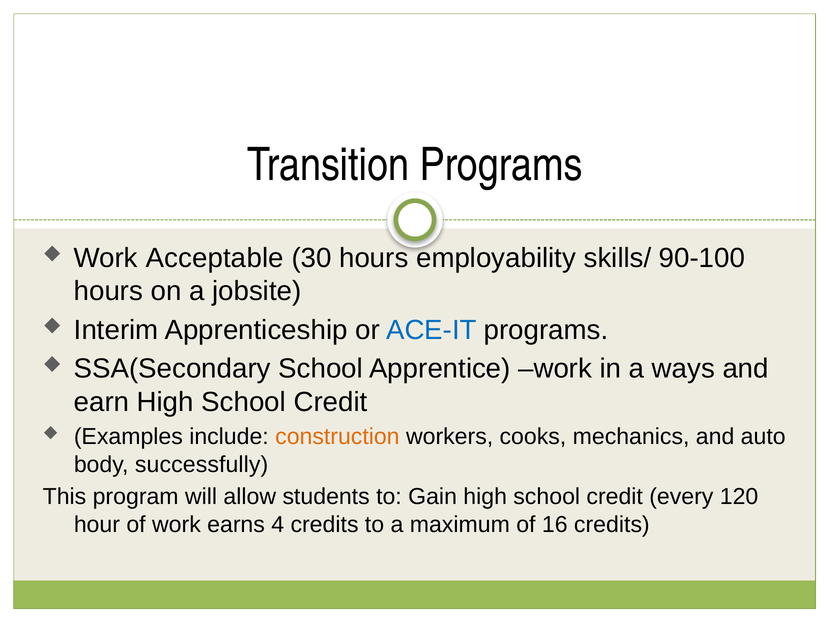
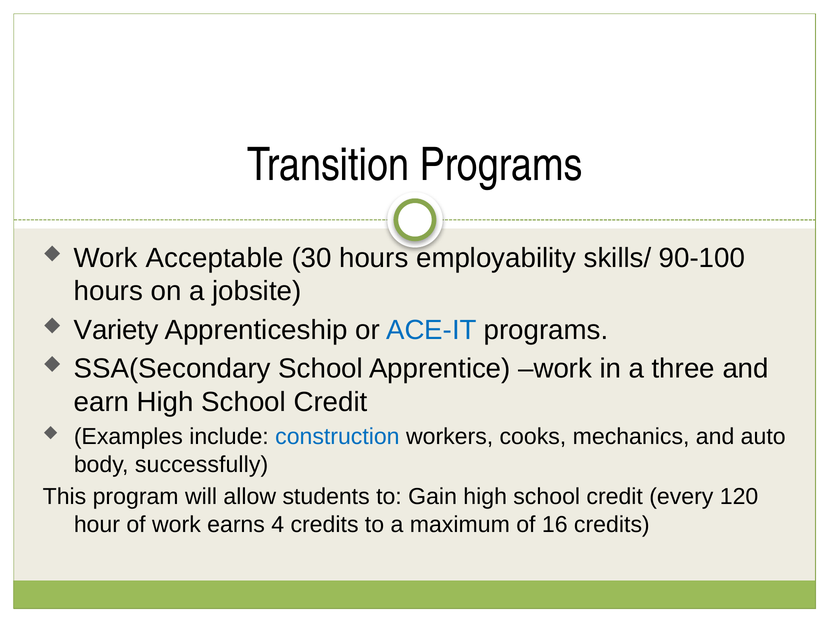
Interim: Interim -> Variety (116, 330)
ways: ways -> three (683, 368)
construction colour: orange -> blue (337, 436)
